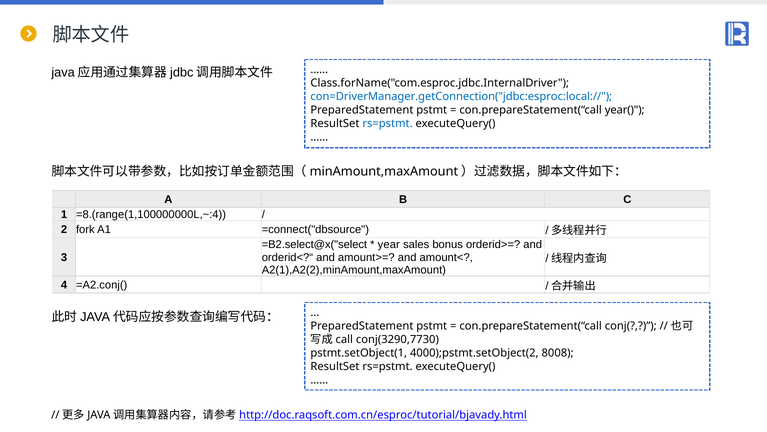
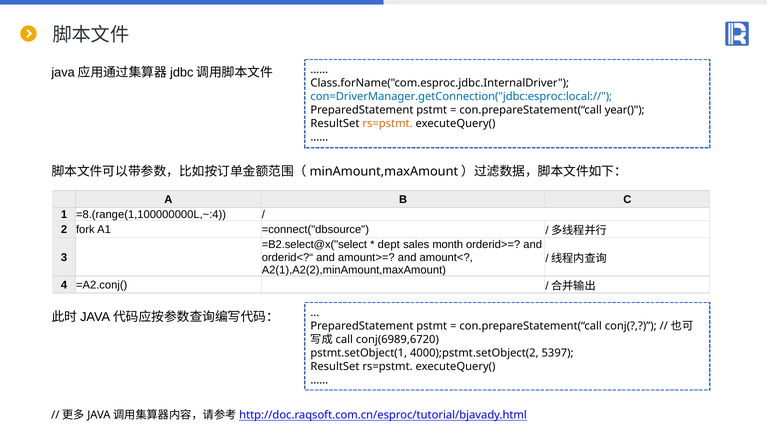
rs=pstmt colour: blue -> orange (388, 123)
year: year -> dept (389, 244)
bonus: bonus -> month (448, 244)
conj(3290,7730: conj(3290,7730 -> conj(6989,6720 (397, 339)
8008: 8008 -> 5397 (558, 353)
